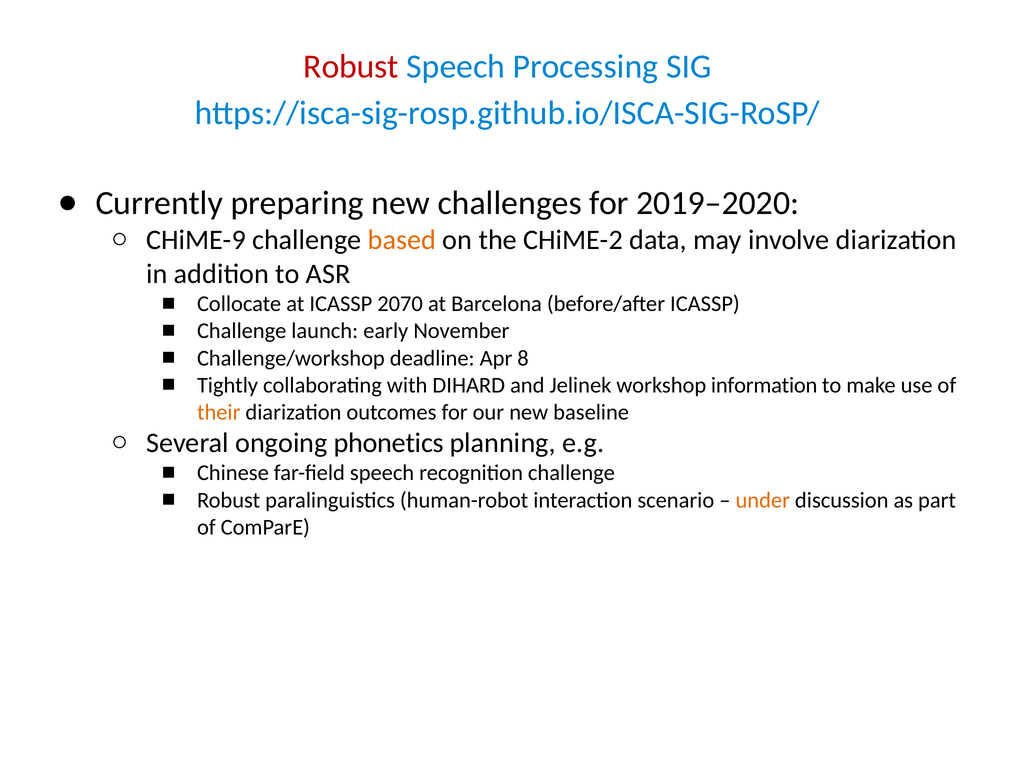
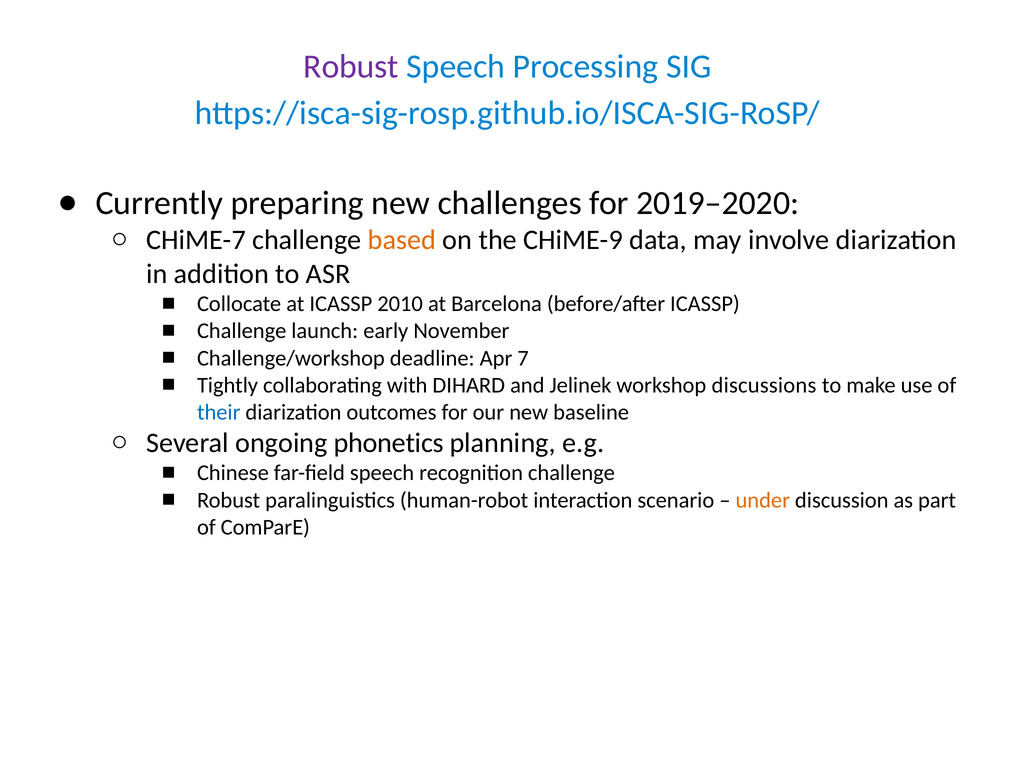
Robust colour: red -> purple (351, 66)
CHiME-9: CHiME-9 -> CHiME-7 (196, 240)
CHiME-2: CHiME-2 -> CHiME-9 (573, 240)
2070: 2070 -> 2010 (400, 304)
8: 8 -> 7 (523, 358)
information: information -> discussions (764, 385)
their colour: orange -> blue (219, 412)
